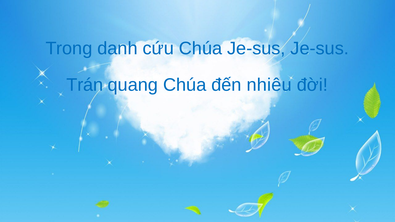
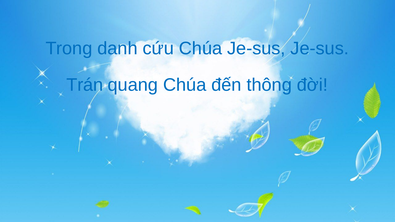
nhiêu: nhiêu -> thông (269, 85)
